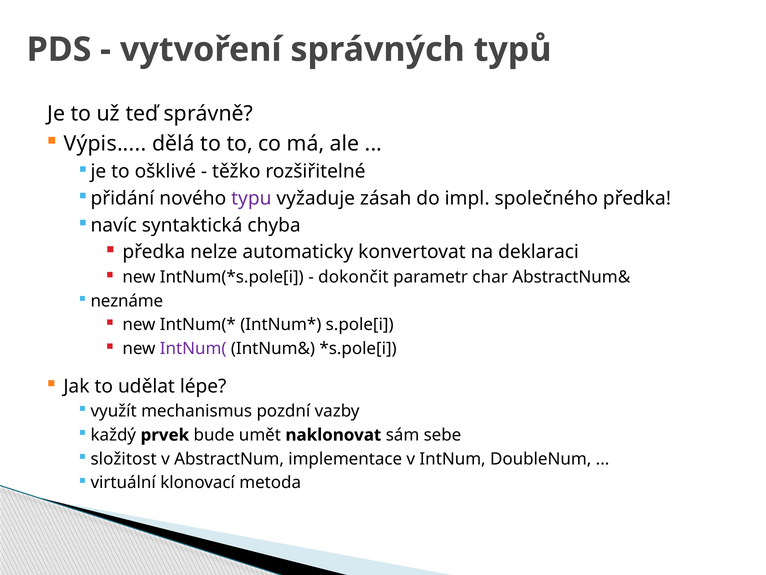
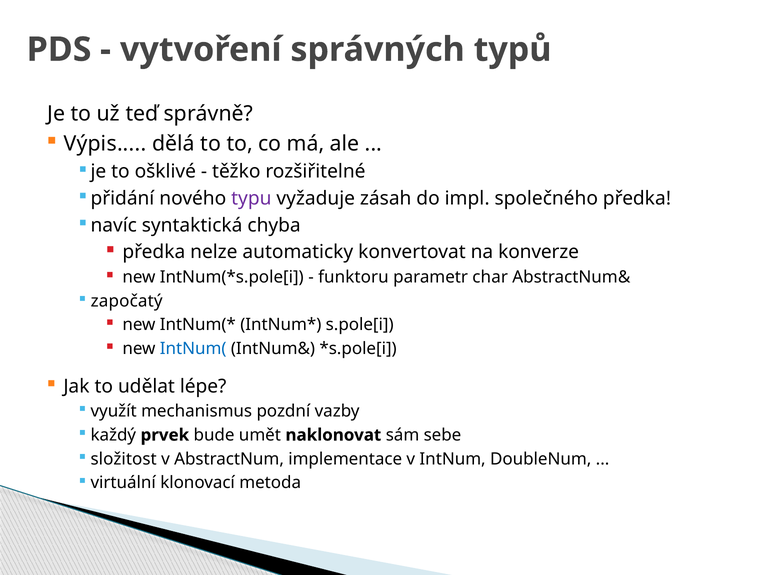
deklaraci: deklaraci -> konverze (539, 252)
dokončit: dokončit -> funktoru (353, 277)
neznáme: neznáme -> započatý (127, 301)
IntNum( colour: purple -> blue (193, 348)
